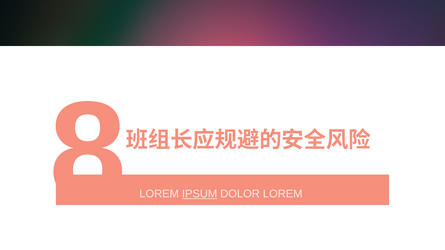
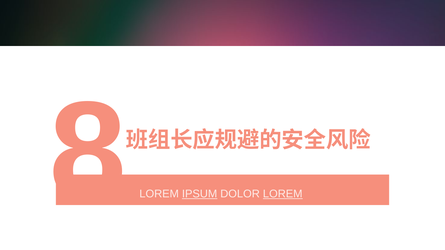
LOREM underline: none -> present (283, 194)
